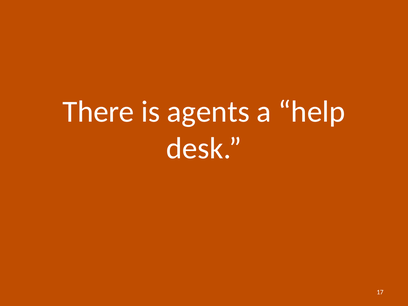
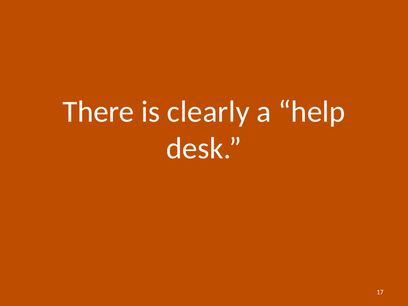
agents: agents -> clearly (208, 112)
